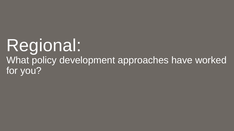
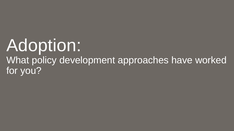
Regional: Regional -> Adoption (44, 46)
